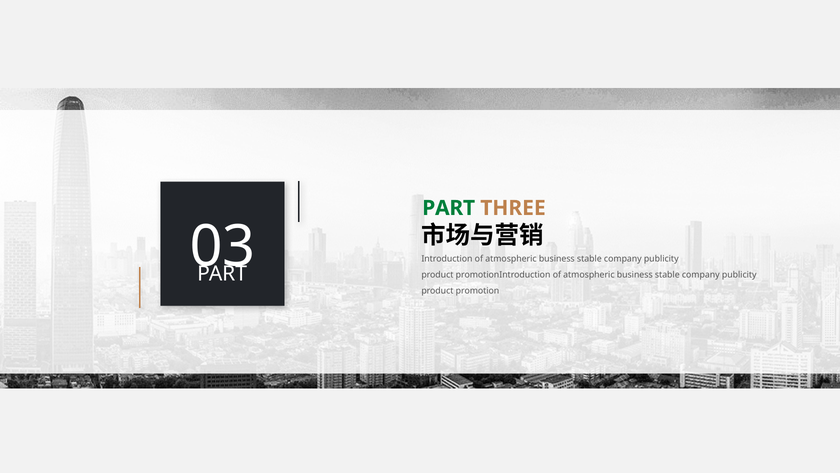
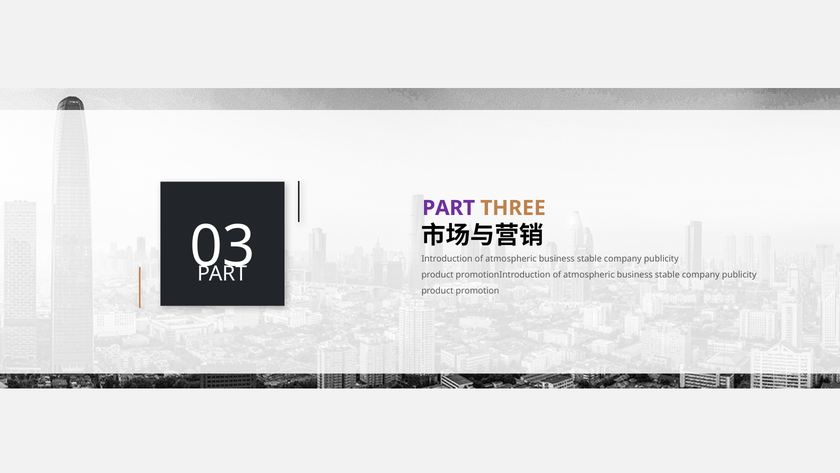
PART colour: green -> purple (449, 208)
